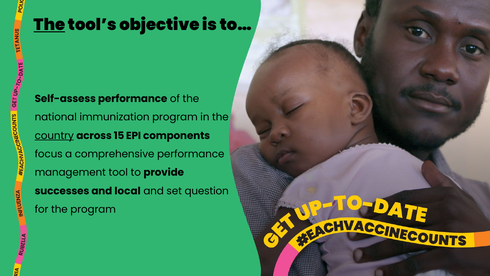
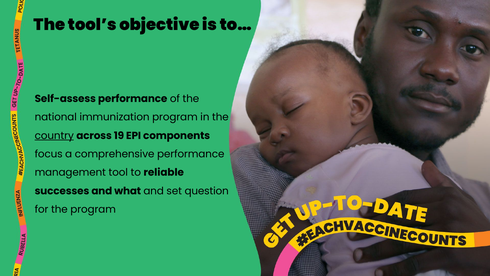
The underline: present -> none (49, 25)
15: 15 -> 19 (119, 135)
provide: provide -> reliable (164, 172)
local: local -> what (128, 191)
